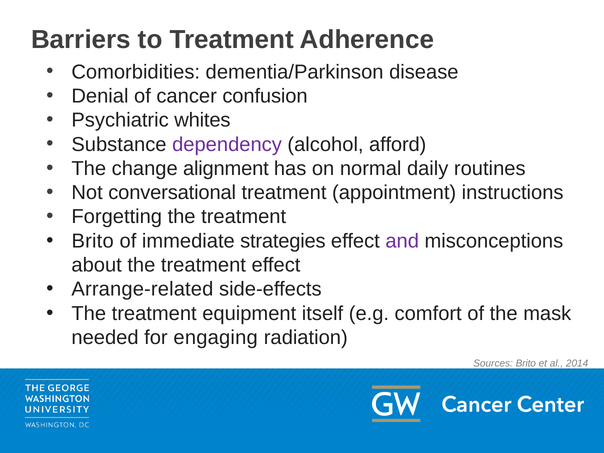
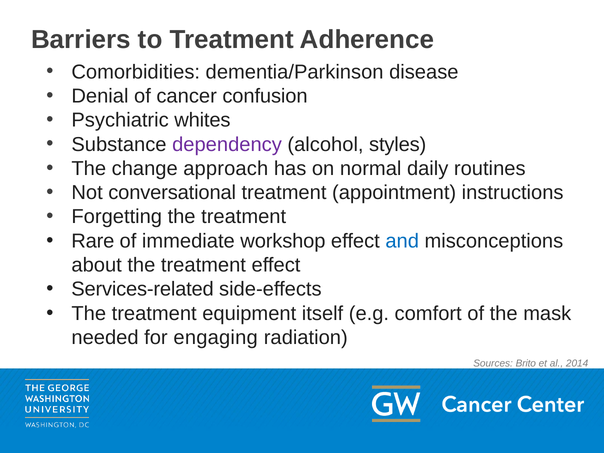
afford: afford -> styles (398, 144)
alignment: alignment -> approach (226, 169)
Brito: Brito -> Rare (93, 241)
strategies: strategies -> workshop (283, 241)
and colour: purple -> blue (402, 241)
Arrange-related: Arrange-related -> Services-related (143, 289)
